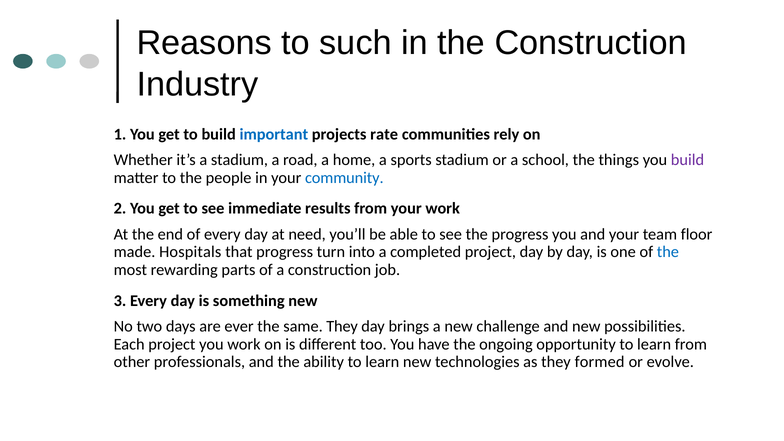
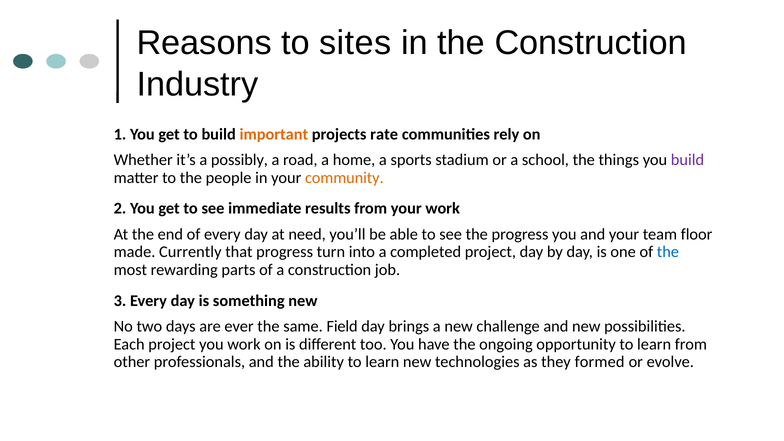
such: such -> sites (355, 43)
important colour: blue -> orange (274, 134)
a stadium: stadium -> possibly (239, 160)
community colour: blue -> orange (344, 178)
Hospitals: Hospitals -> Currently (190, 252)
same They: They -> Field (342, 326)
